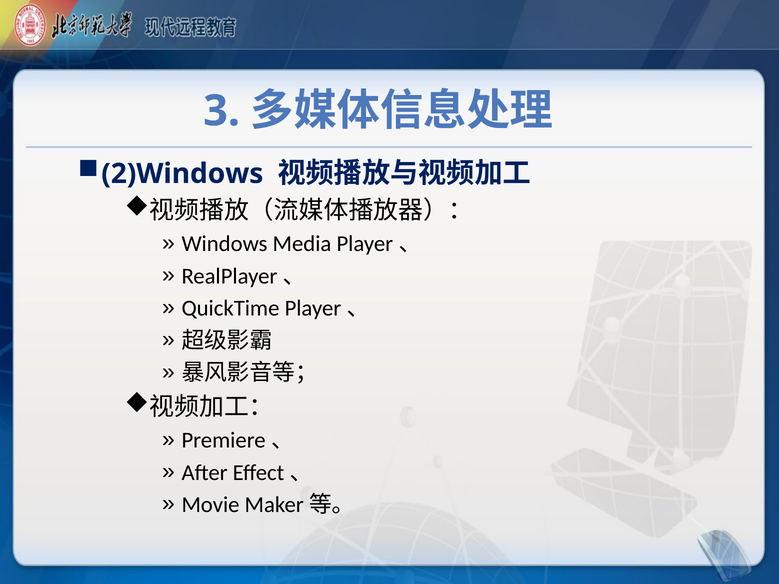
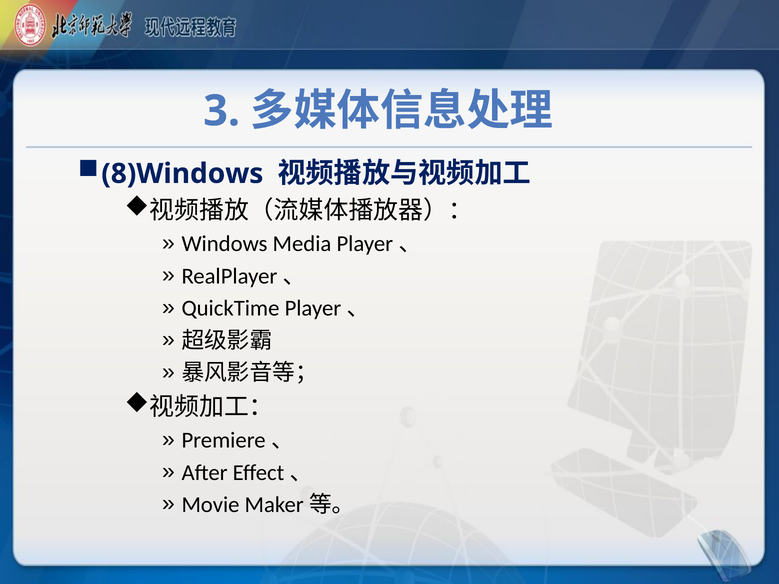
2)Windows: 2)Windows -> 8)Windows (182, 174)
